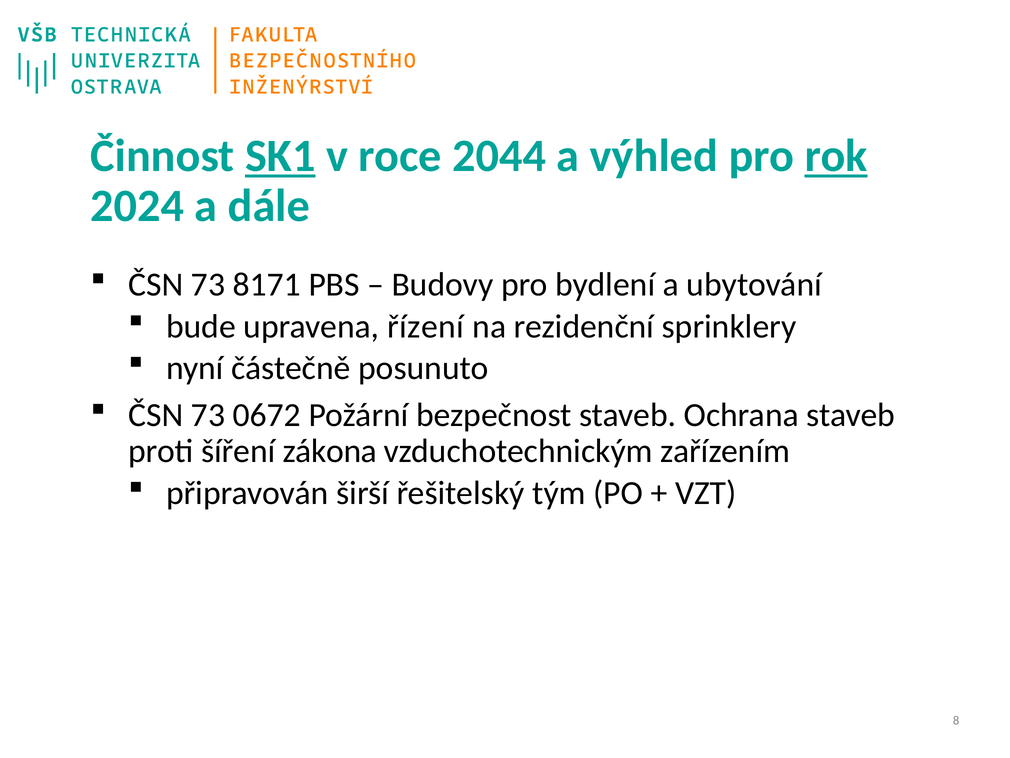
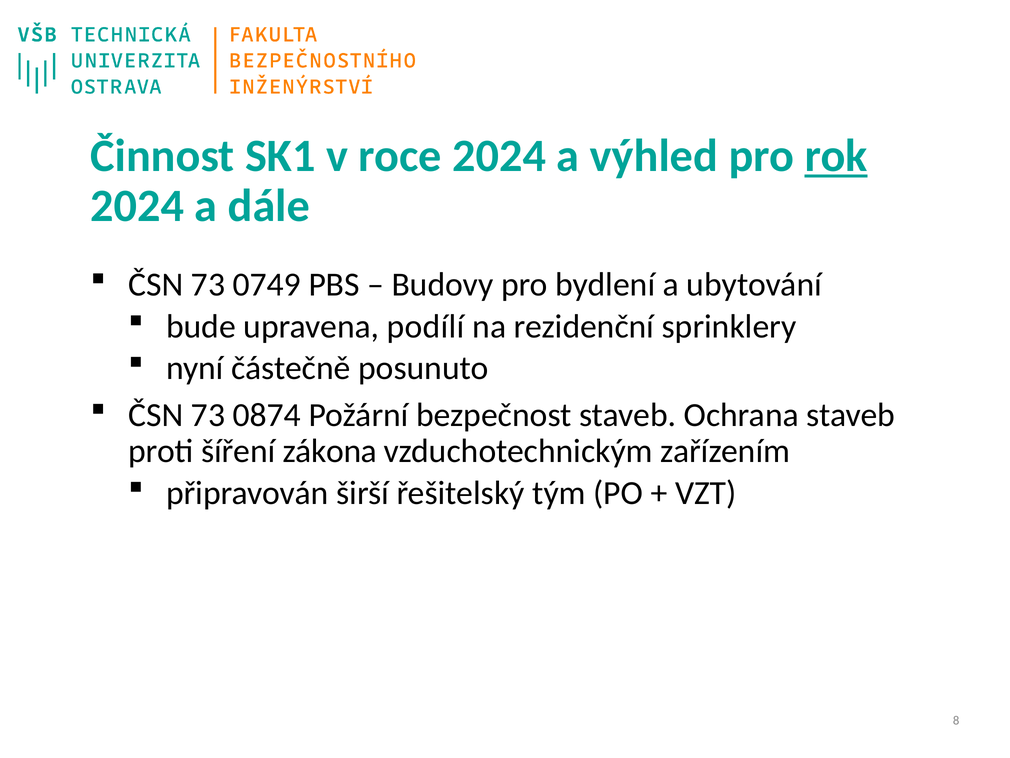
SK1 underline: present -> none (280, 156)
roce 2044: 2044 -> 2024 (499, 156)
8171: 8171 -> 0749 (267, 285)
řízení: řízení -> podílí (426, 326)
0672: 0672 -> 0874 (267, 415)
